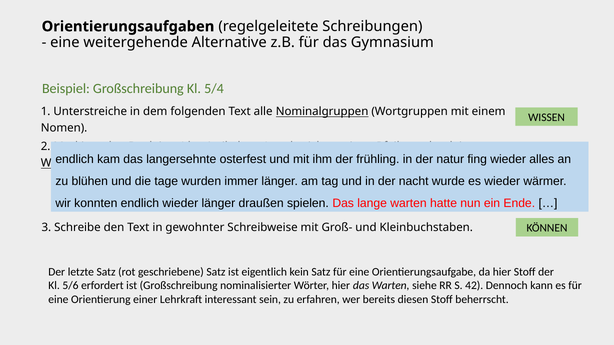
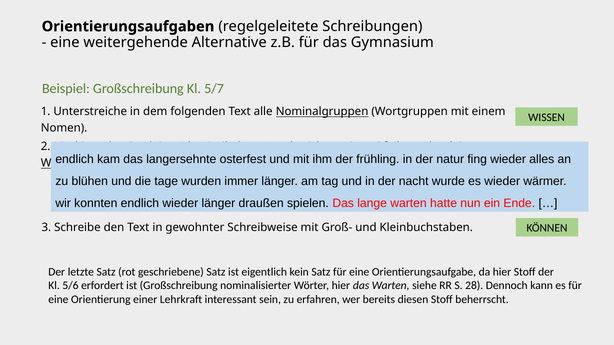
5/4: 5/4 -> 5/7 (214, 89)
42: 42 -> 28 (474, 286)
